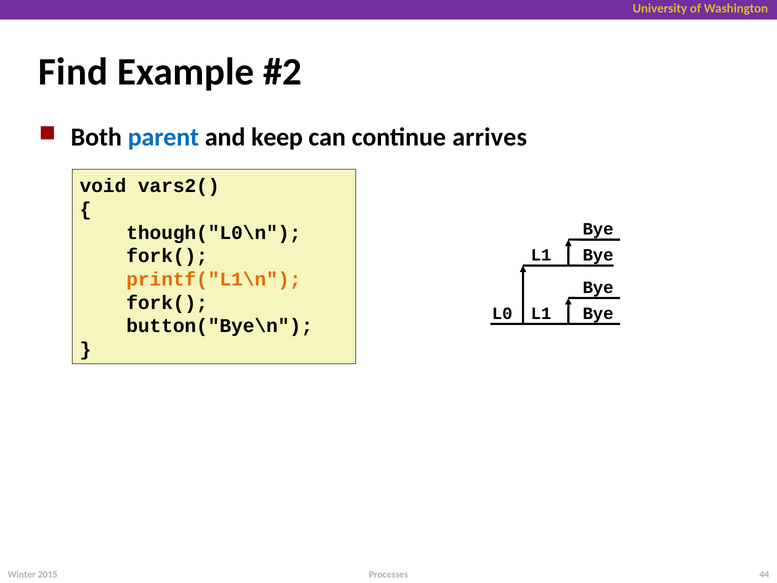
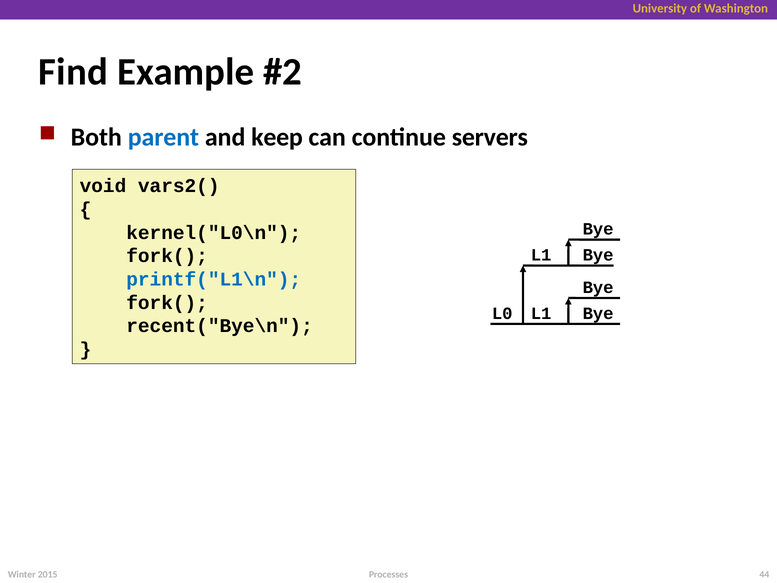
arrives: arrives -> servers (490, 137)
though("L0\n: though("L0\n -> kernel("L0\n (214, 233)
printf("L1\n colour: orange -> blue (214, 279)
button("Bye\n: button("Bye\n -> recent("Bye\n (220, 326)
